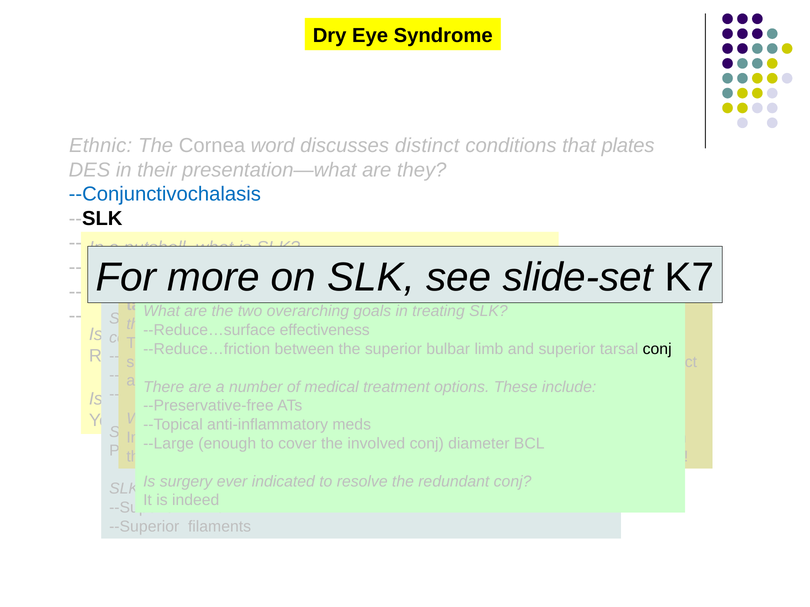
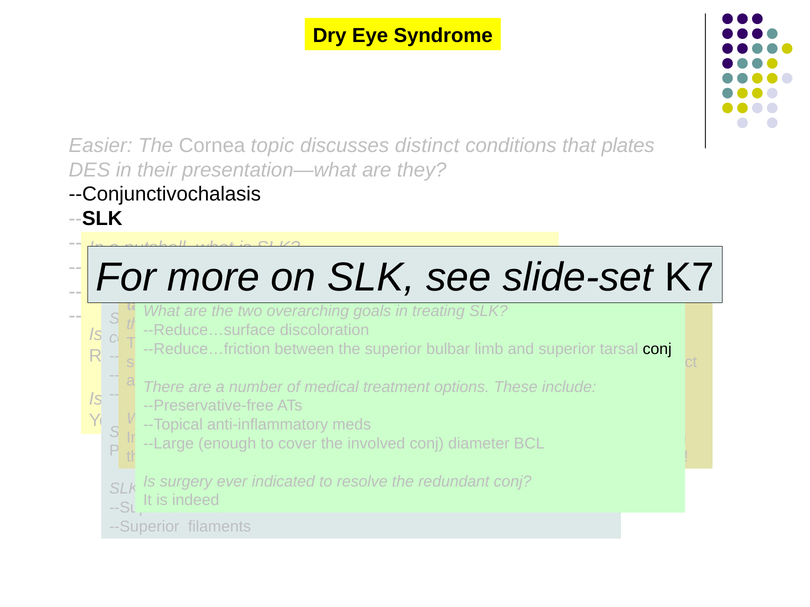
Ethnic: Ethnic -> Easier (101, 146)
word: word -> topic (273, 146)
--Conjunctivochalasis colour: blue -> black (165, 194)
effectiveness: effectiveness -> discoloration (325, 330)
